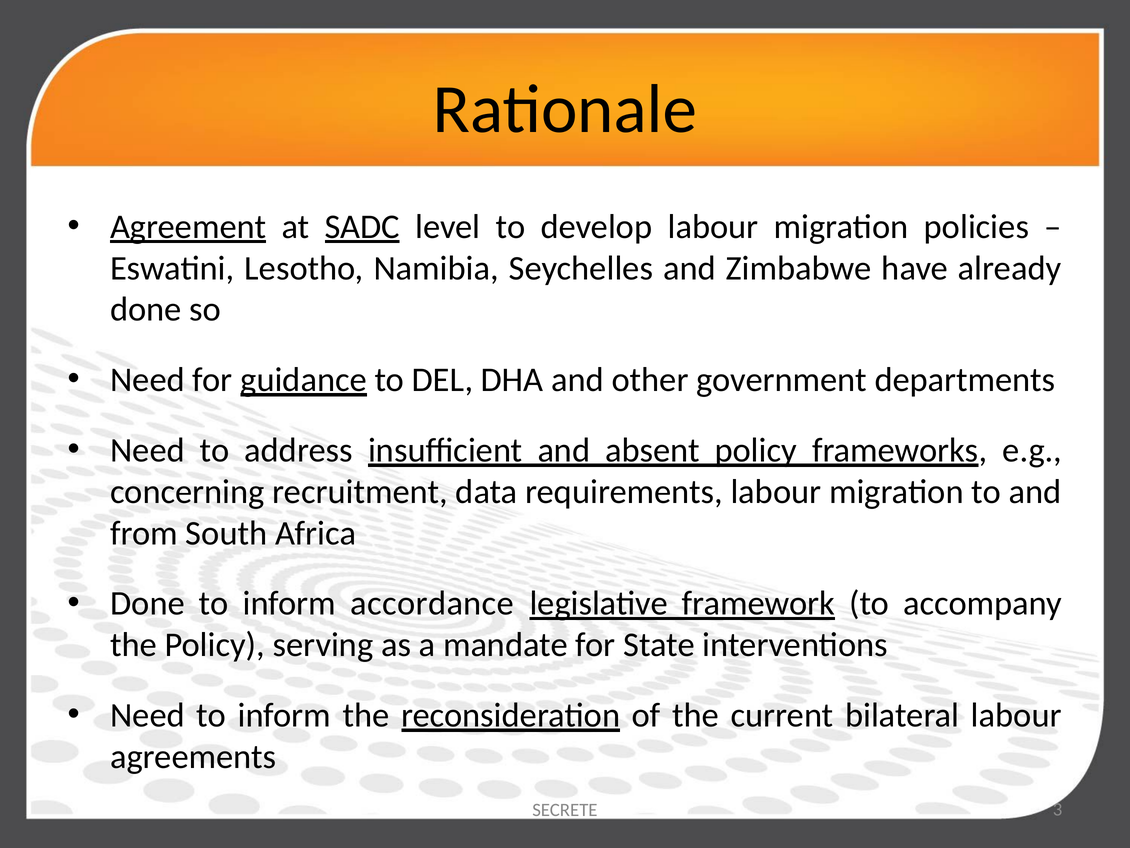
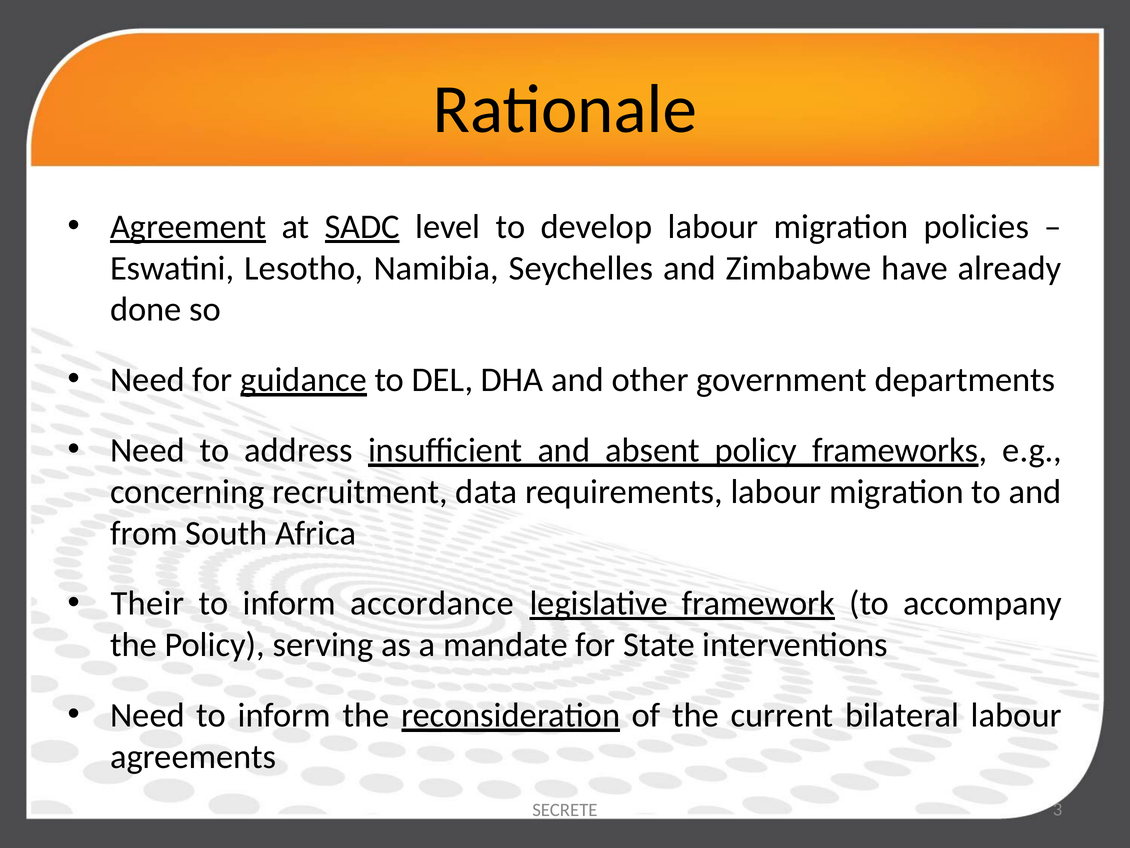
Done: Done -> Their (147, 603)
